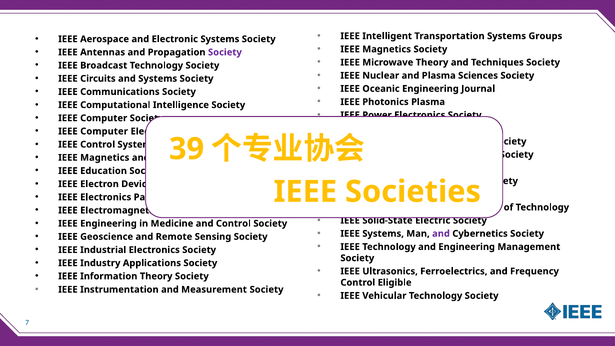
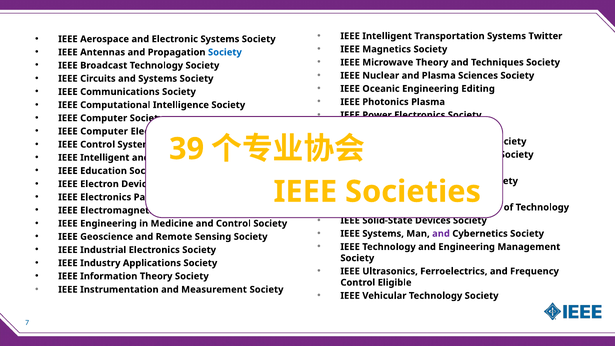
Groups: Groups -> Twitter (545, 36)
Society colour: purple -> blue (225, 52)
Journal: Journal -> Editing (478, 89)
Magnetics: Magnetics -> Intelligent (105, 158)
Solid-State Electric: Electric -> Devices (433, 220)
